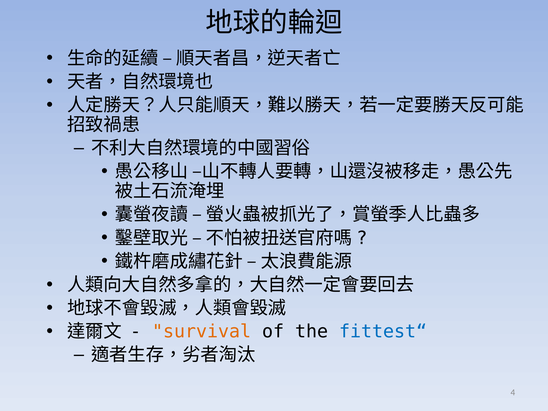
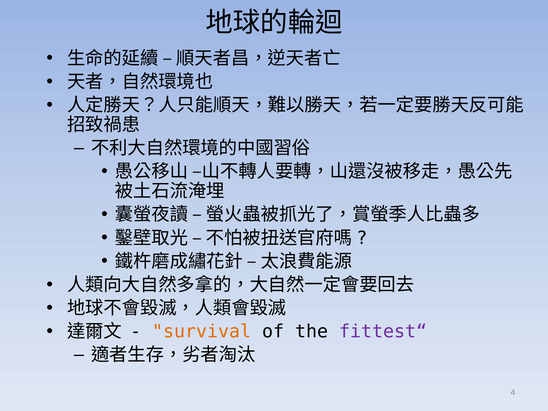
fittest“ colour: blue -> purple (383, 331)
